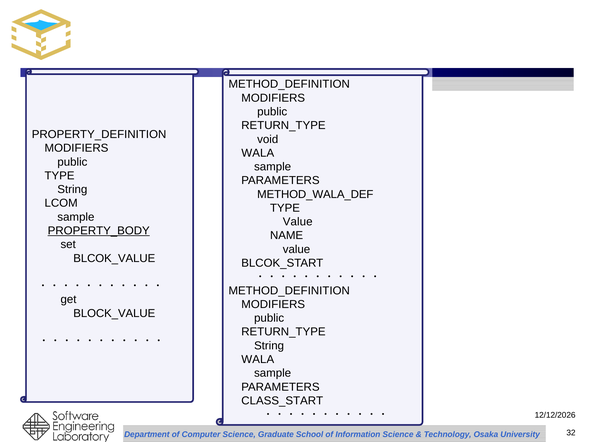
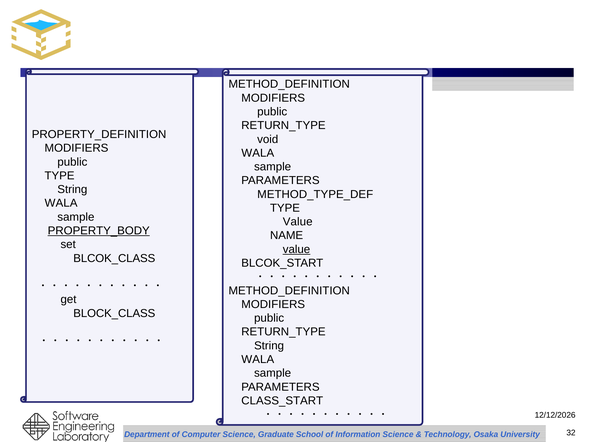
METHOD_WALA_DEF: METHOD_WALA_DEF -> METHOD_TYPE_DEF (315, 194)
LCOM: LCOM -> WALA (61, 203)
value underline: none -> present (297, 250)
BLCOK_VALUE: BLCOK_VALUE -> BLCOK_CLASS (114, 259)
BLOCK_VALUE: BLOCK_VALUE -> BLOCK_CLASS (114, 314)
